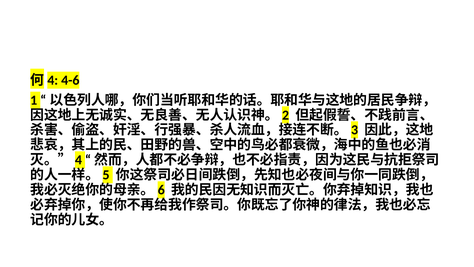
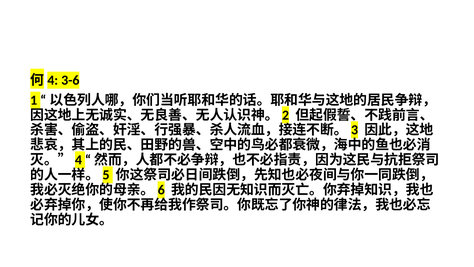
4-6: 4-6 -> 3-6 (70, 80)
